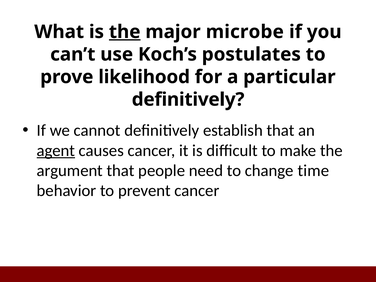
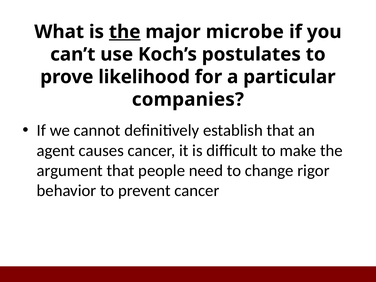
definitively: definitively -> companies (188, 99)
agent underline: present -> none (56, 151)
time: time -> rigor (313, 171)
